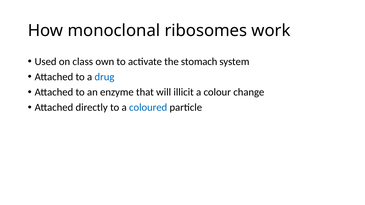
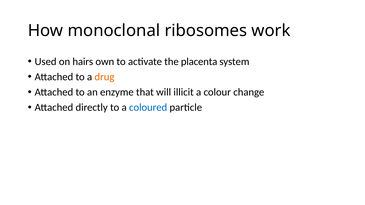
class: class -> hairs (83, 62)
stomach: stomach -> placenta (199, 62)
drug colour: blue -> orange (104, 77)
